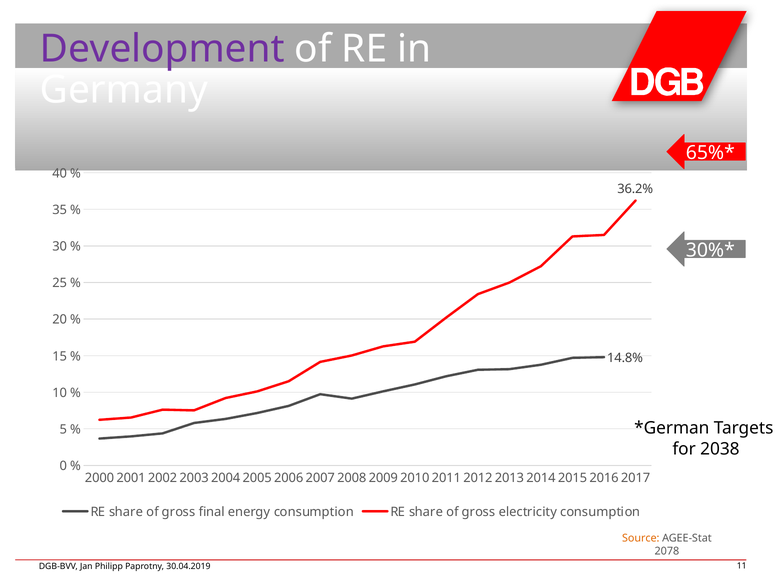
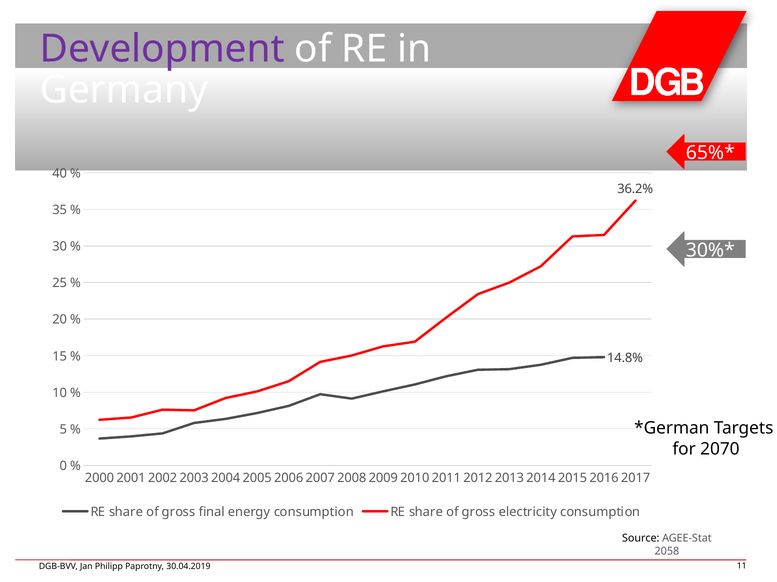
2038: 2038 -> 2070 (720, 449)
Source colour: orange -> black (641, 539)
2078: 2078 -> 2058 (667, 552)
